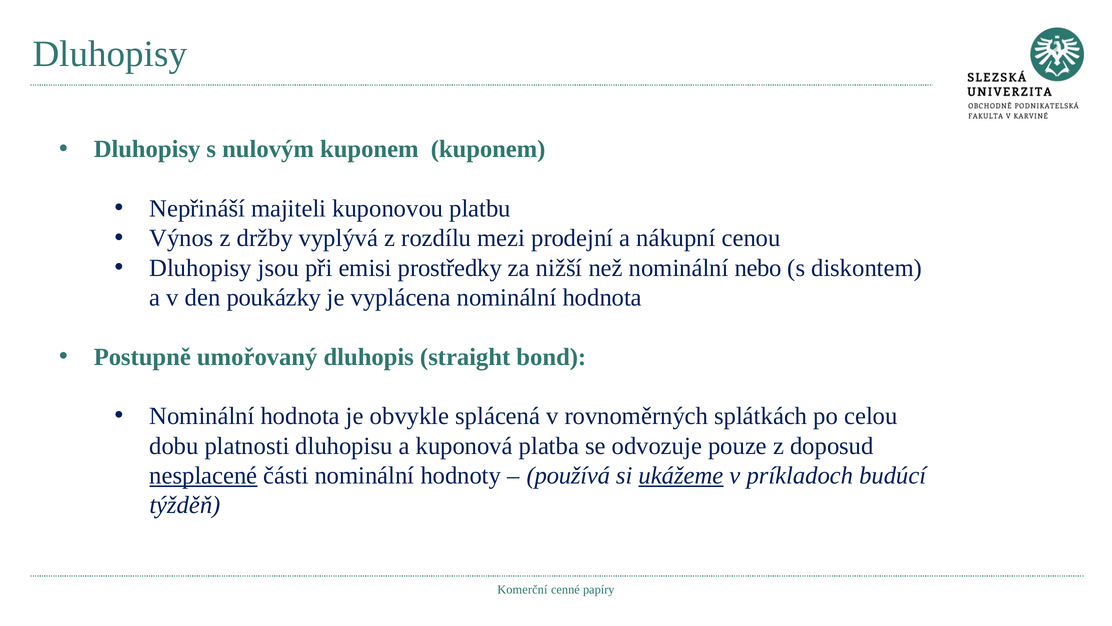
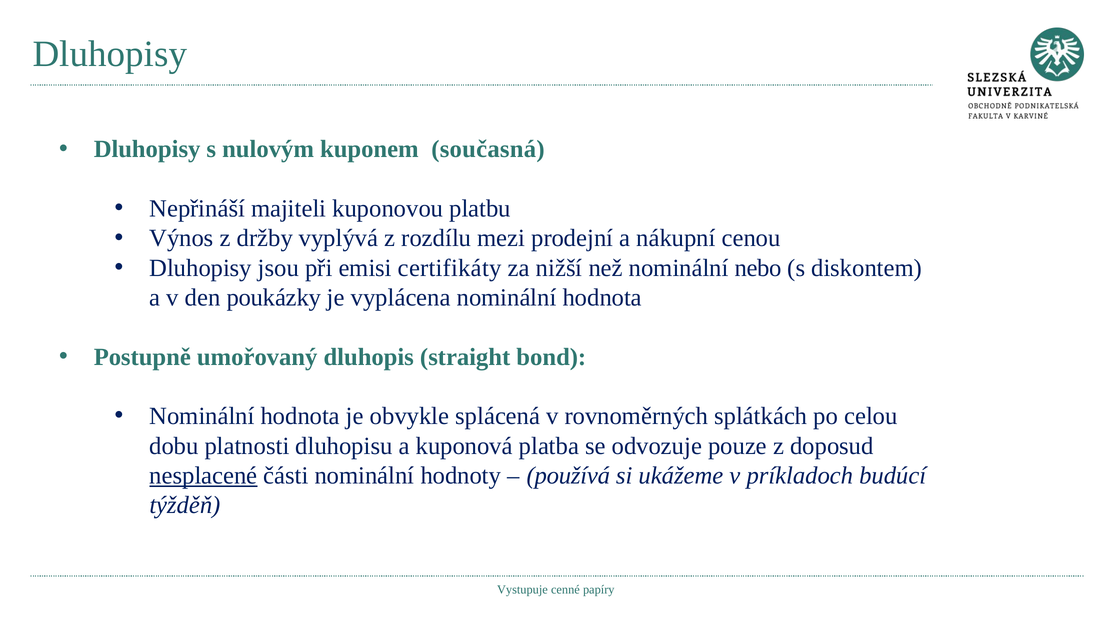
kuponem kuponem: kuponem -> současná (488, 149)
prostředky: prostředky -> certifikáty (450, 268)
ukážeme underline: present -> none (681, 475)
Komerční: Komerční -> Vystupuje (522, 589)
